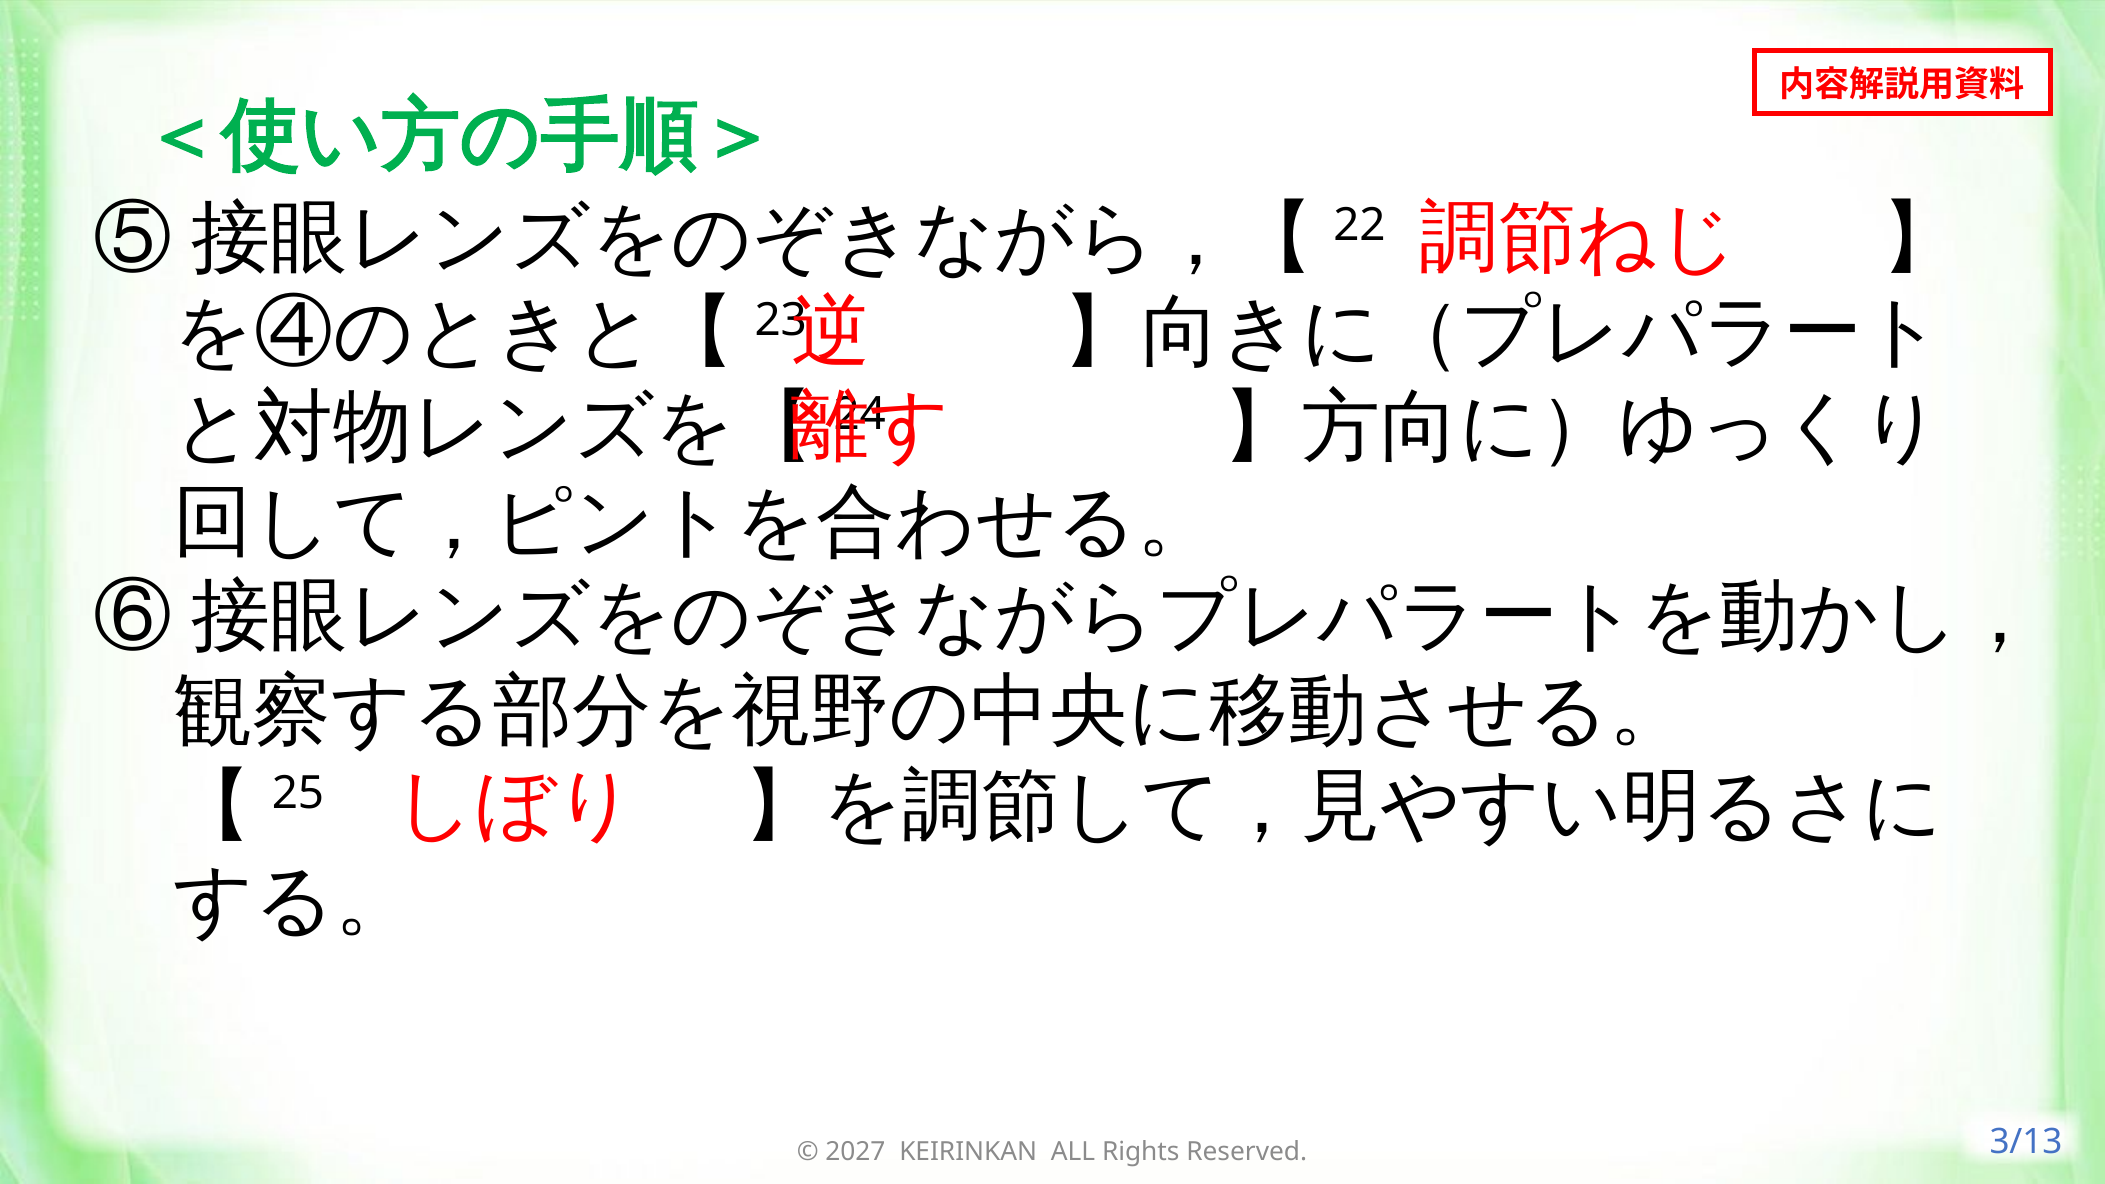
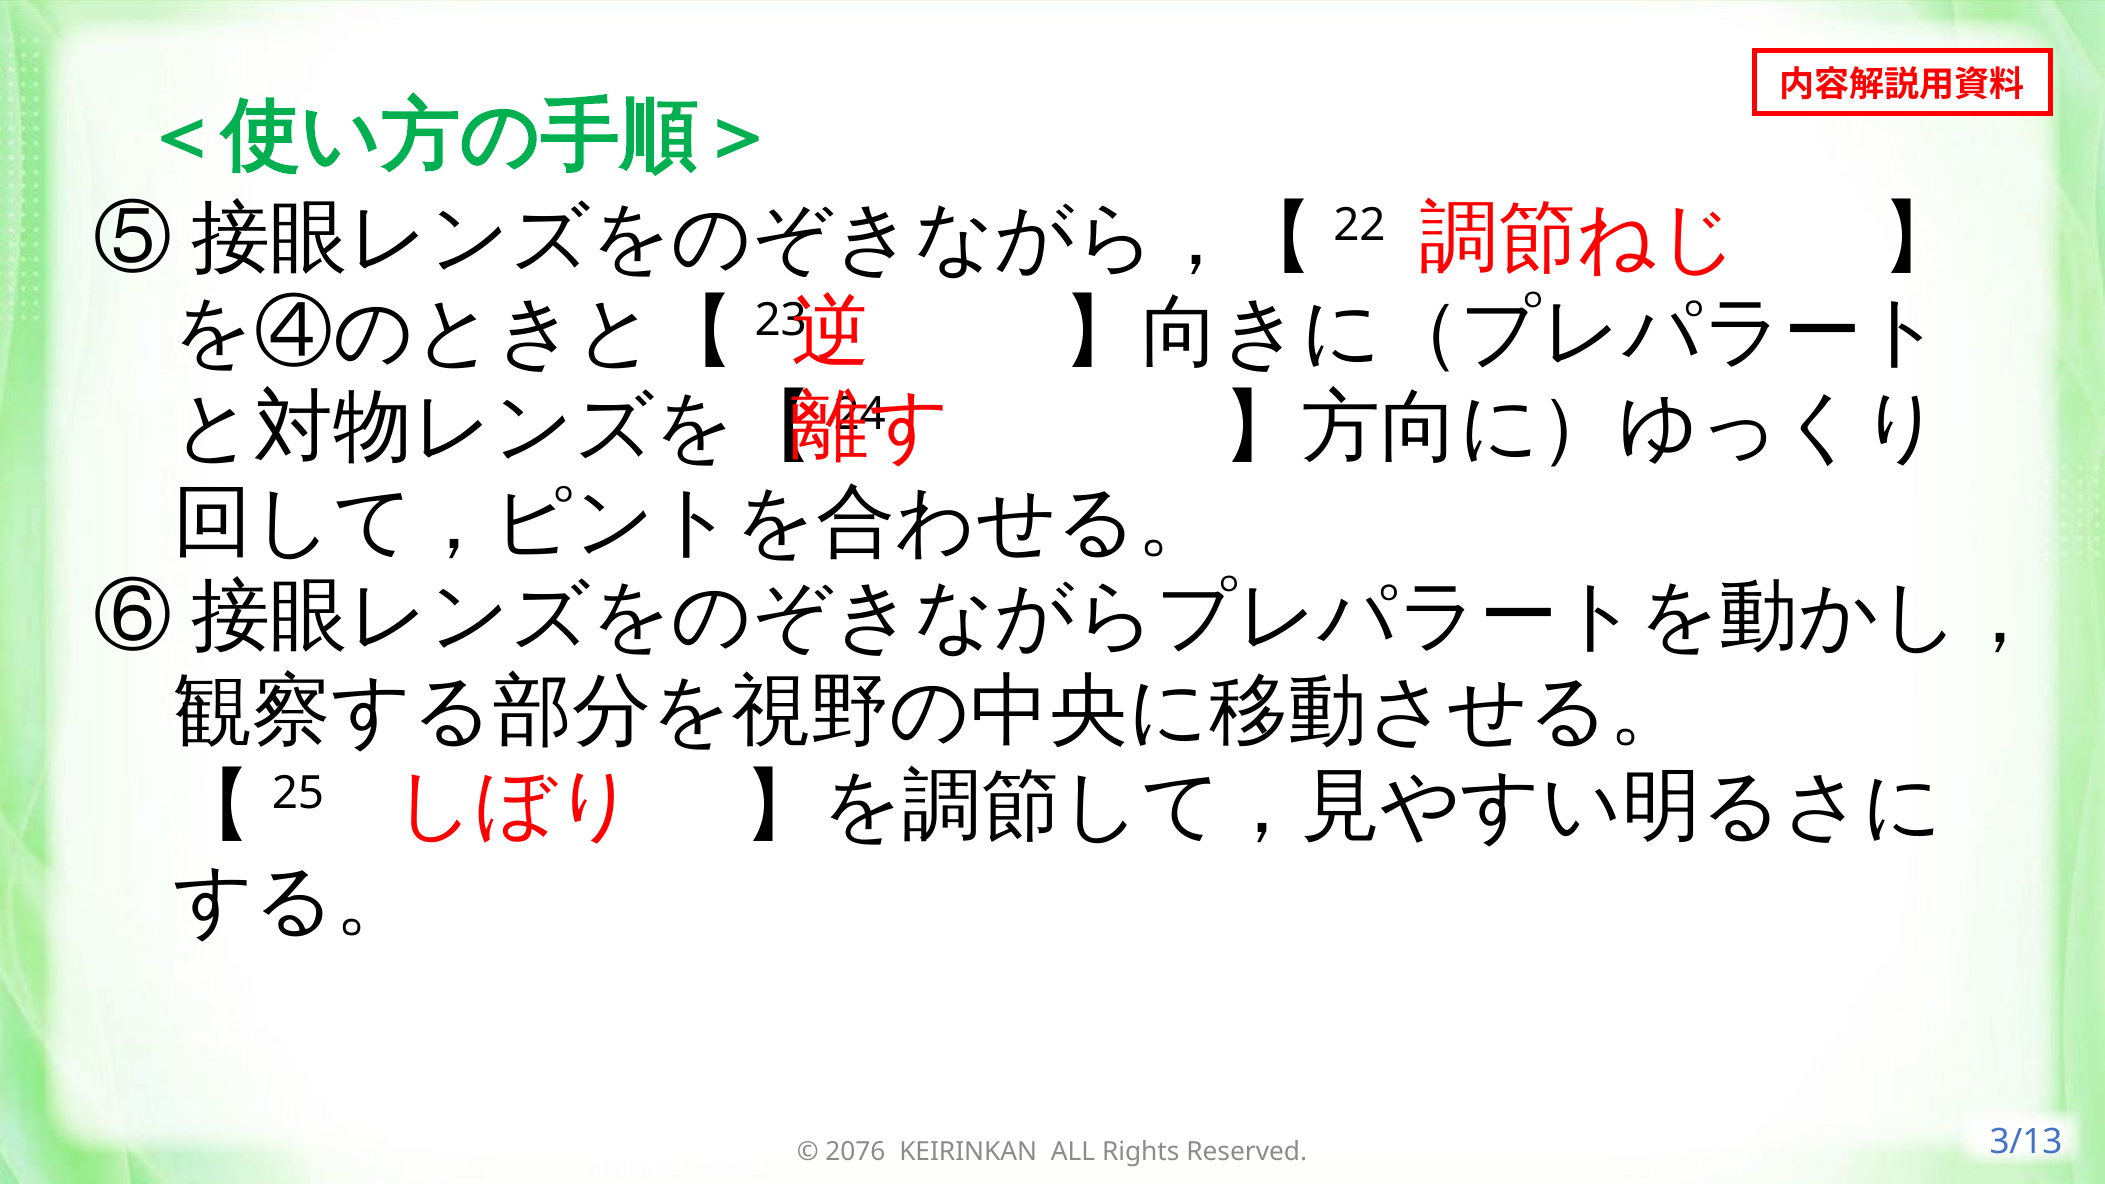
2027: 2027 -> 2076 (855, 1151)
